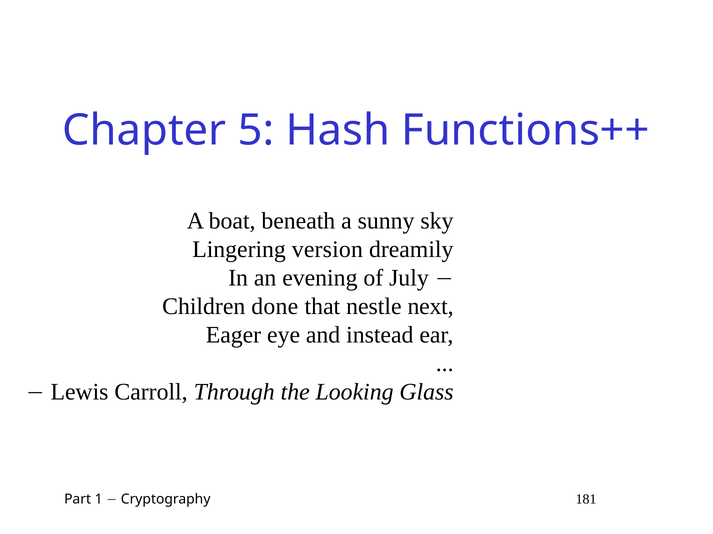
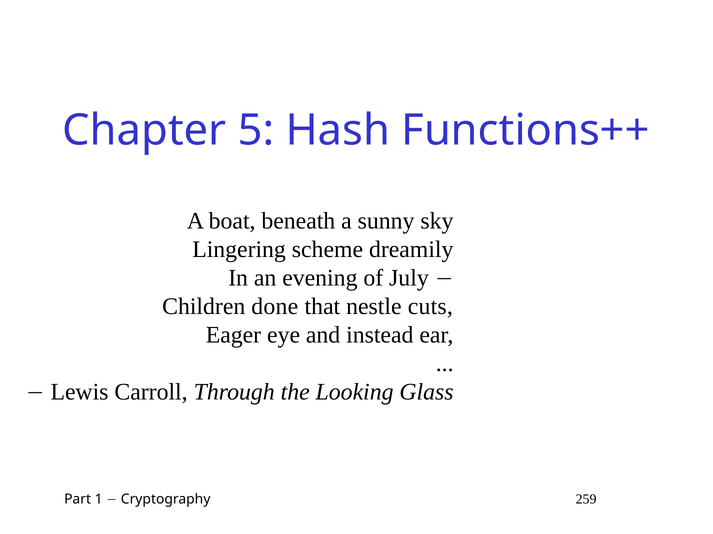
version: version -> scheme (327, 250)
next: next -> cuts (430, 307)
181: 181 -> 259 (586, 500)
